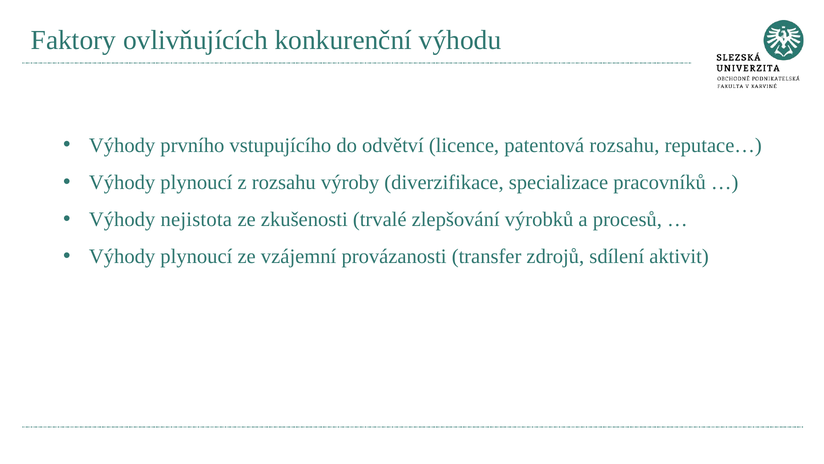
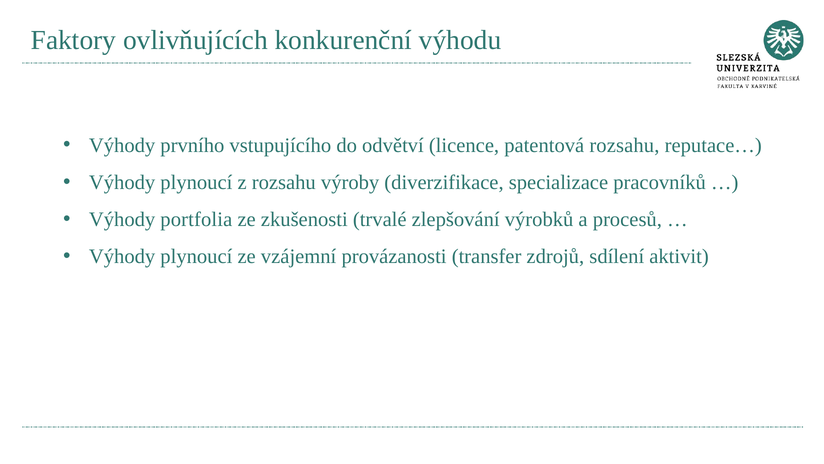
nejistota: nejistota -> portfolia (196, 219)
